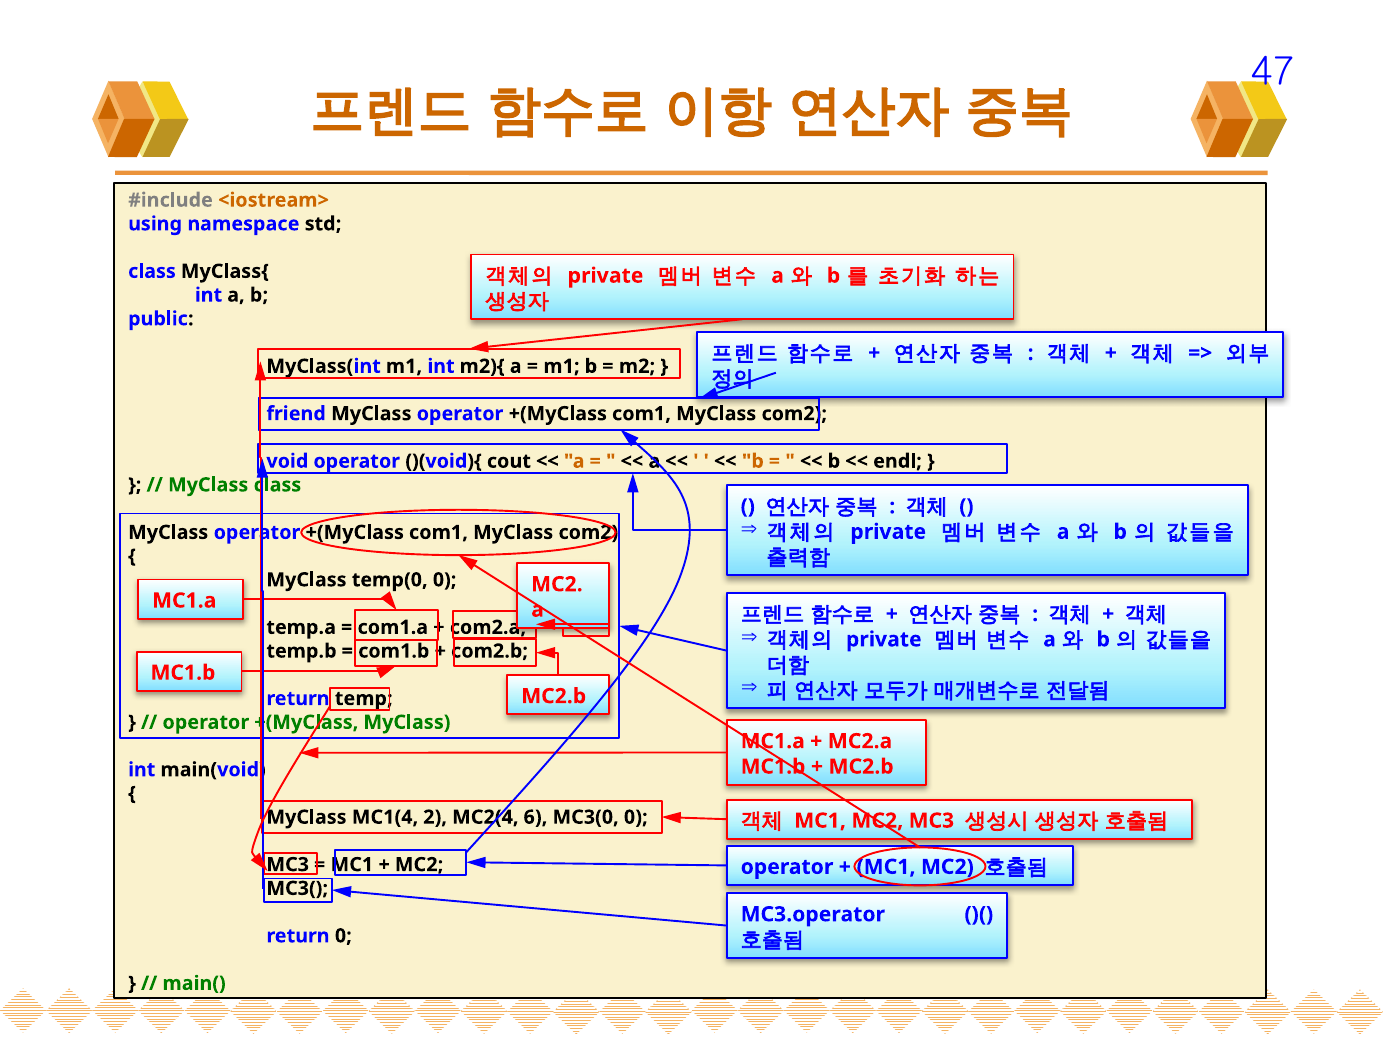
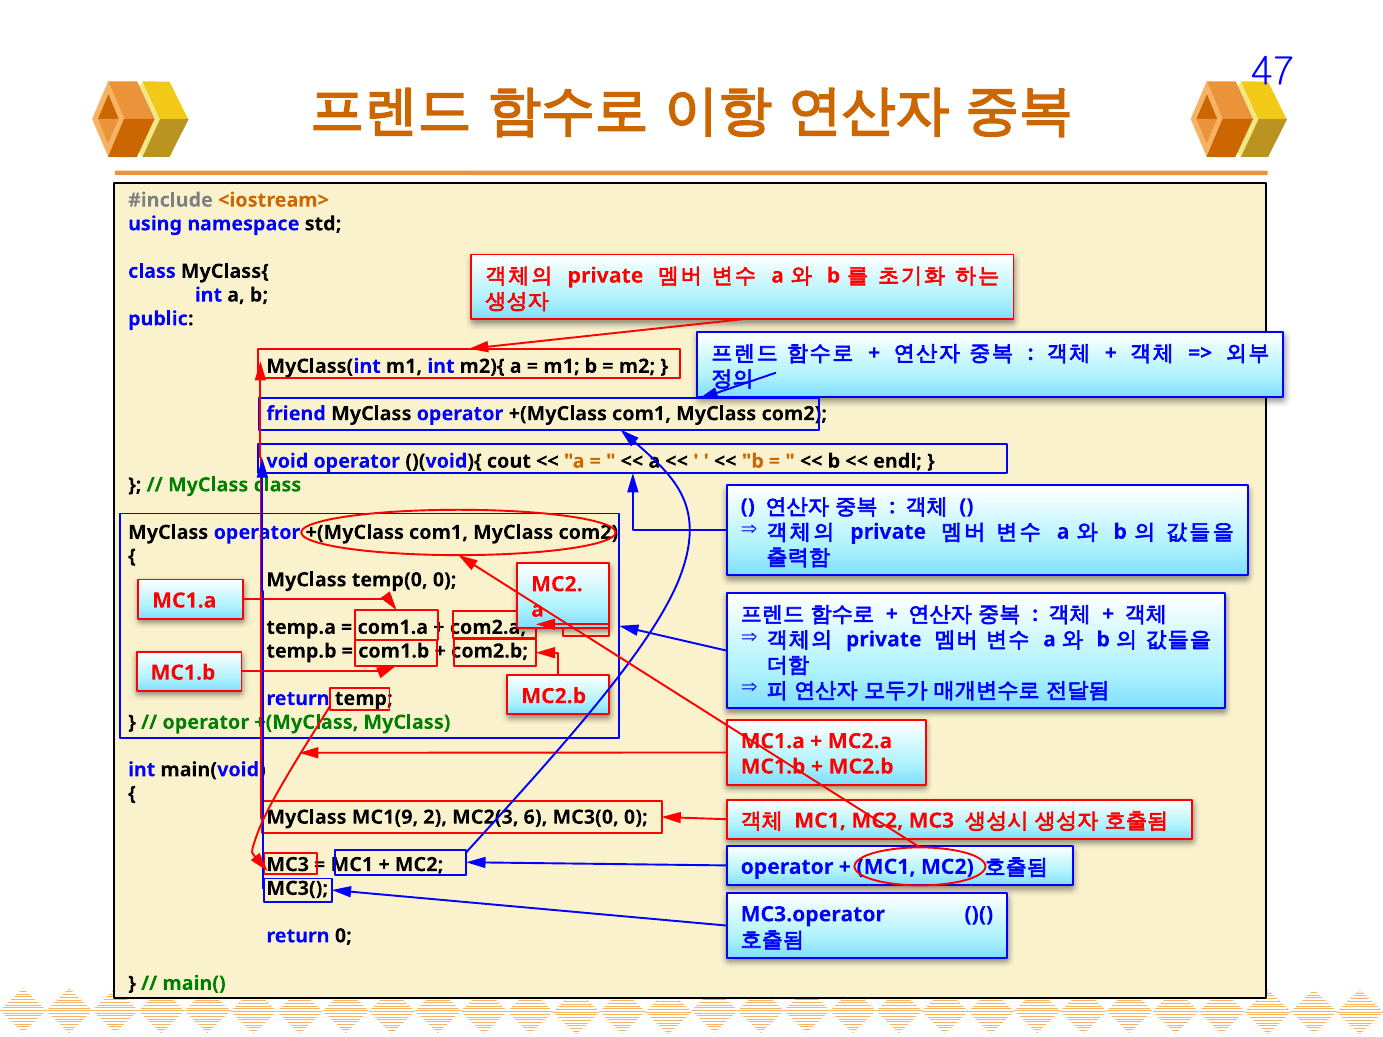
MC1(4: MC1(4 -> MC1(9 (385, 817)
MC2(4: MC2(4 -> MC2(3 (485, 817)
